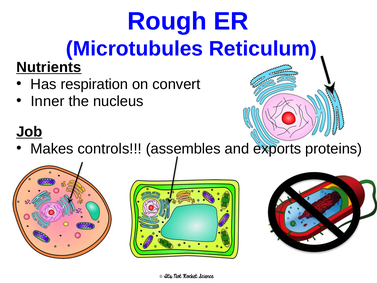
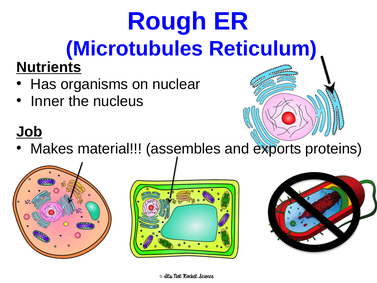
respiration: respiration -> organisms (94, 84)
convert: convert -> nuclear (176, 84)
controls: controls -> material (110, 149)
